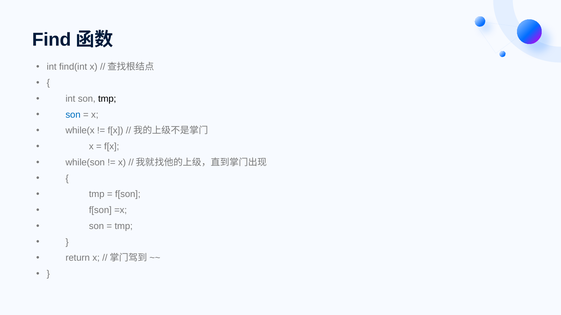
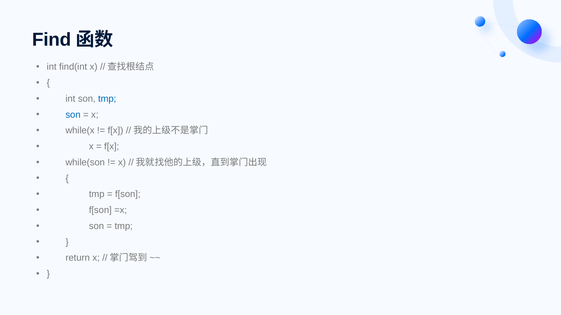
tmp colour: black -> blue (107, 99)
